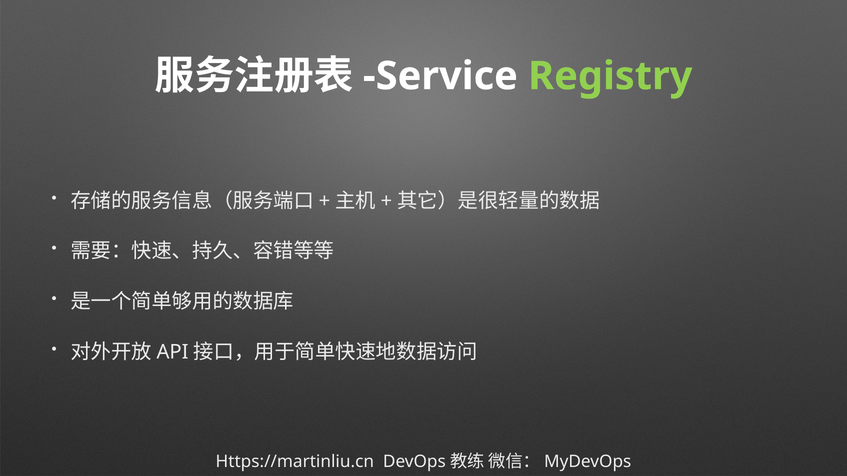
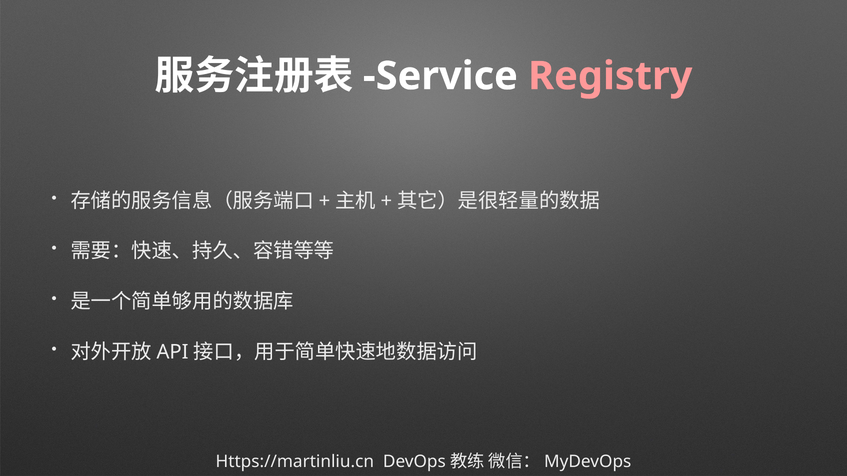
Registry colour: light green -> pink (610, 76)
